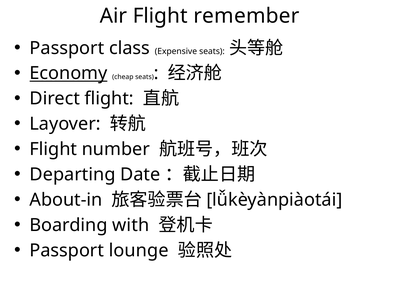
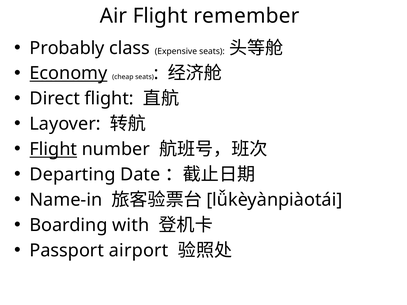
Passport: Passport -> Probably (67, 48)
Flight underline: none -> present (53, 149)
About-in: About-in -> Name-in (66, 200)
lounge: lounge -> airport (139, 251)
